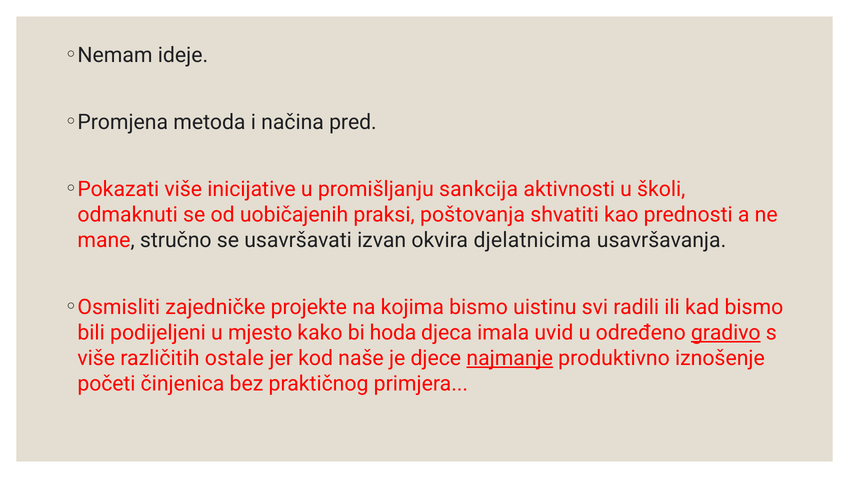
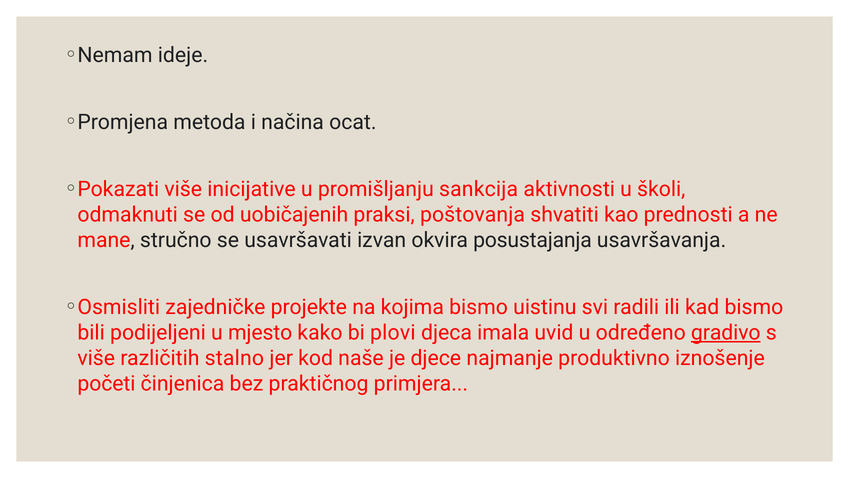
pred: pred -> ocat (353, 122)
djelatnicima: djelatnicima -> posustajanja (533, 240)
hoda: hoda -> plovi (393, 332)
ostale: ostale -> stalno (234, 358)
najmanje underline: present -> none (510, 358)
